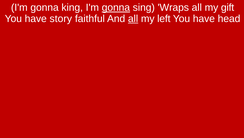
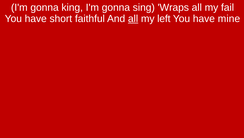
gonna underline: present -> none (116, 8)
gift: gift -> fail (228, 8)
story: story -> short (61, 19)
head: head -> mine (229, 19)
